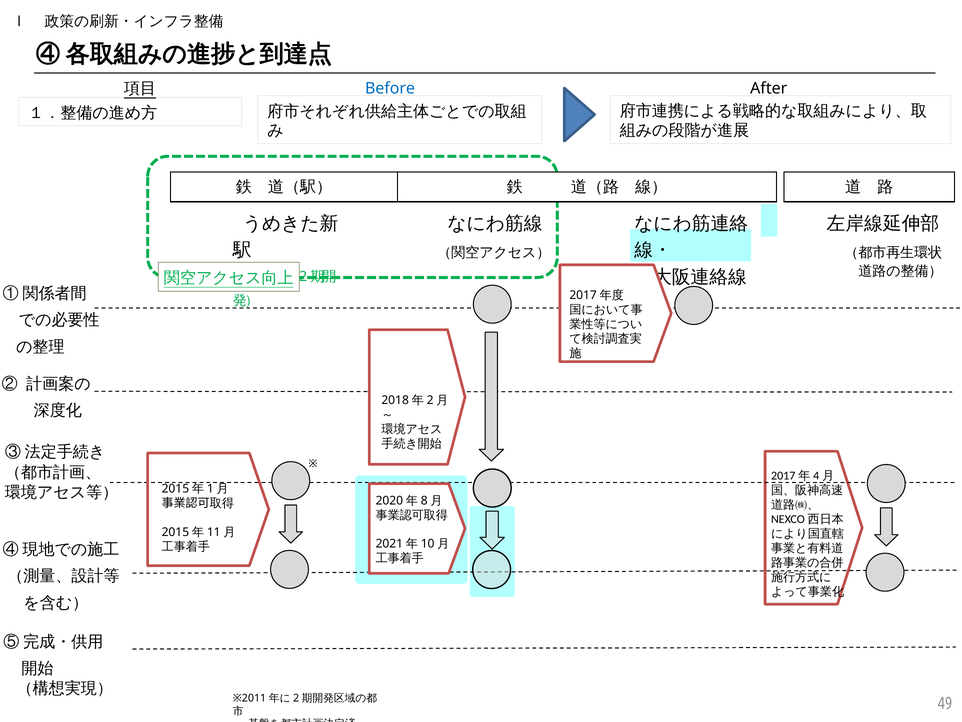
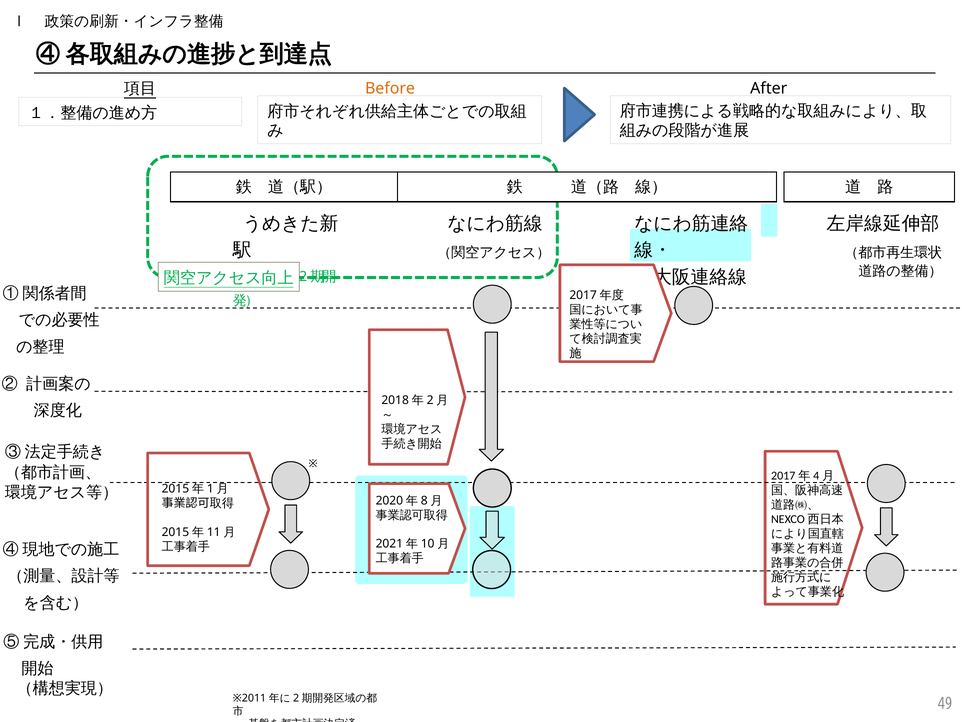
Before colour: blue -> orange (390, 88)
